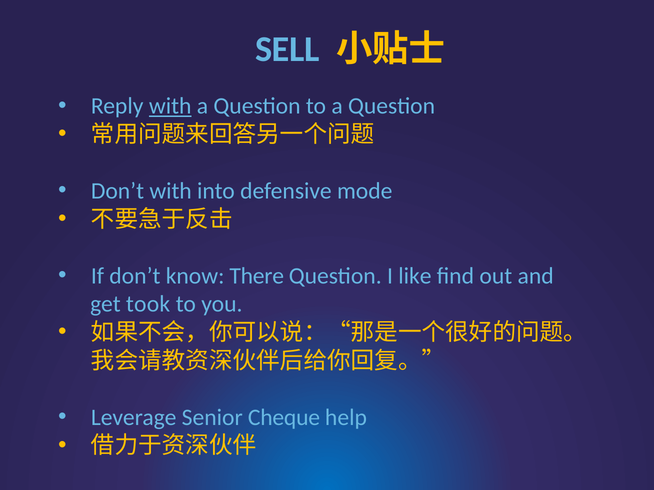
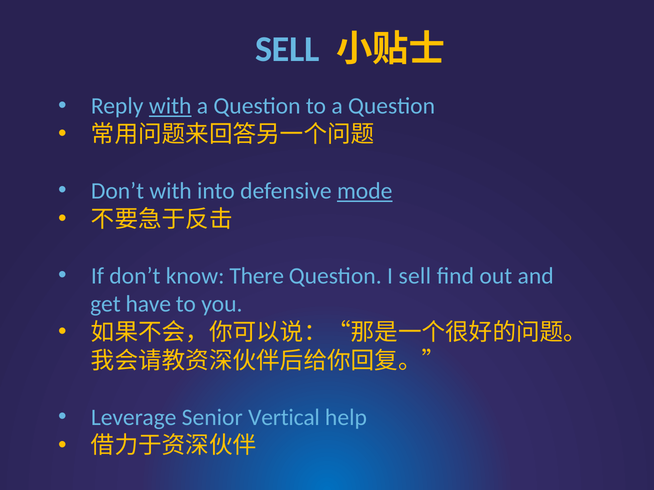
mode underline: none -> present (365, 191)
I like: like -> sell (415, 276)
took: took -> have (148, 304)
Cheque: Cheque -> Vertical (284, 418)
